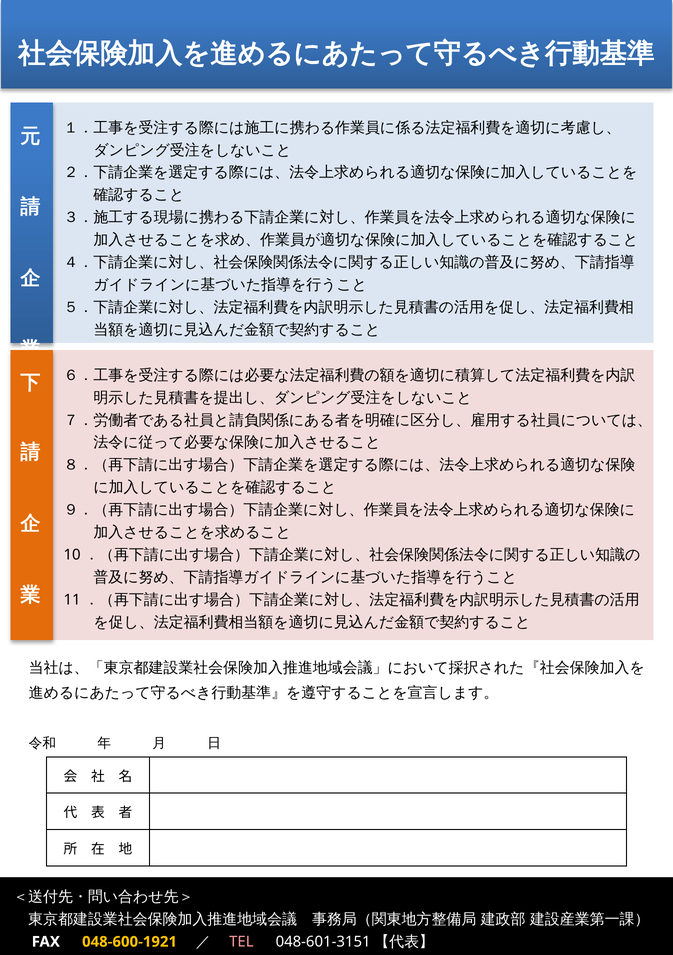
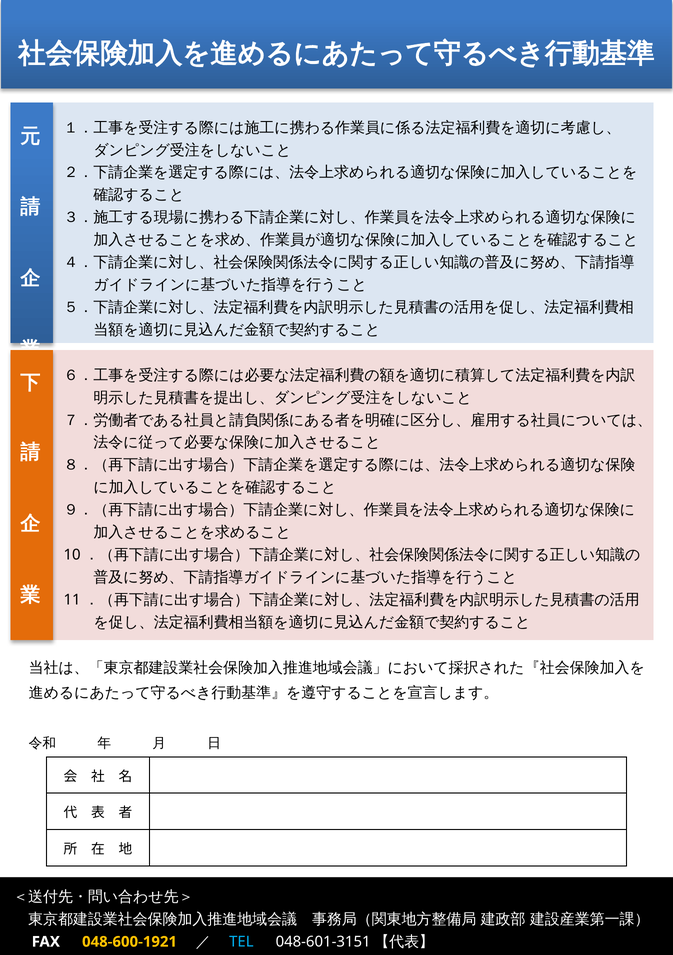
TEL colour: pink -> light blue (241, 941)
